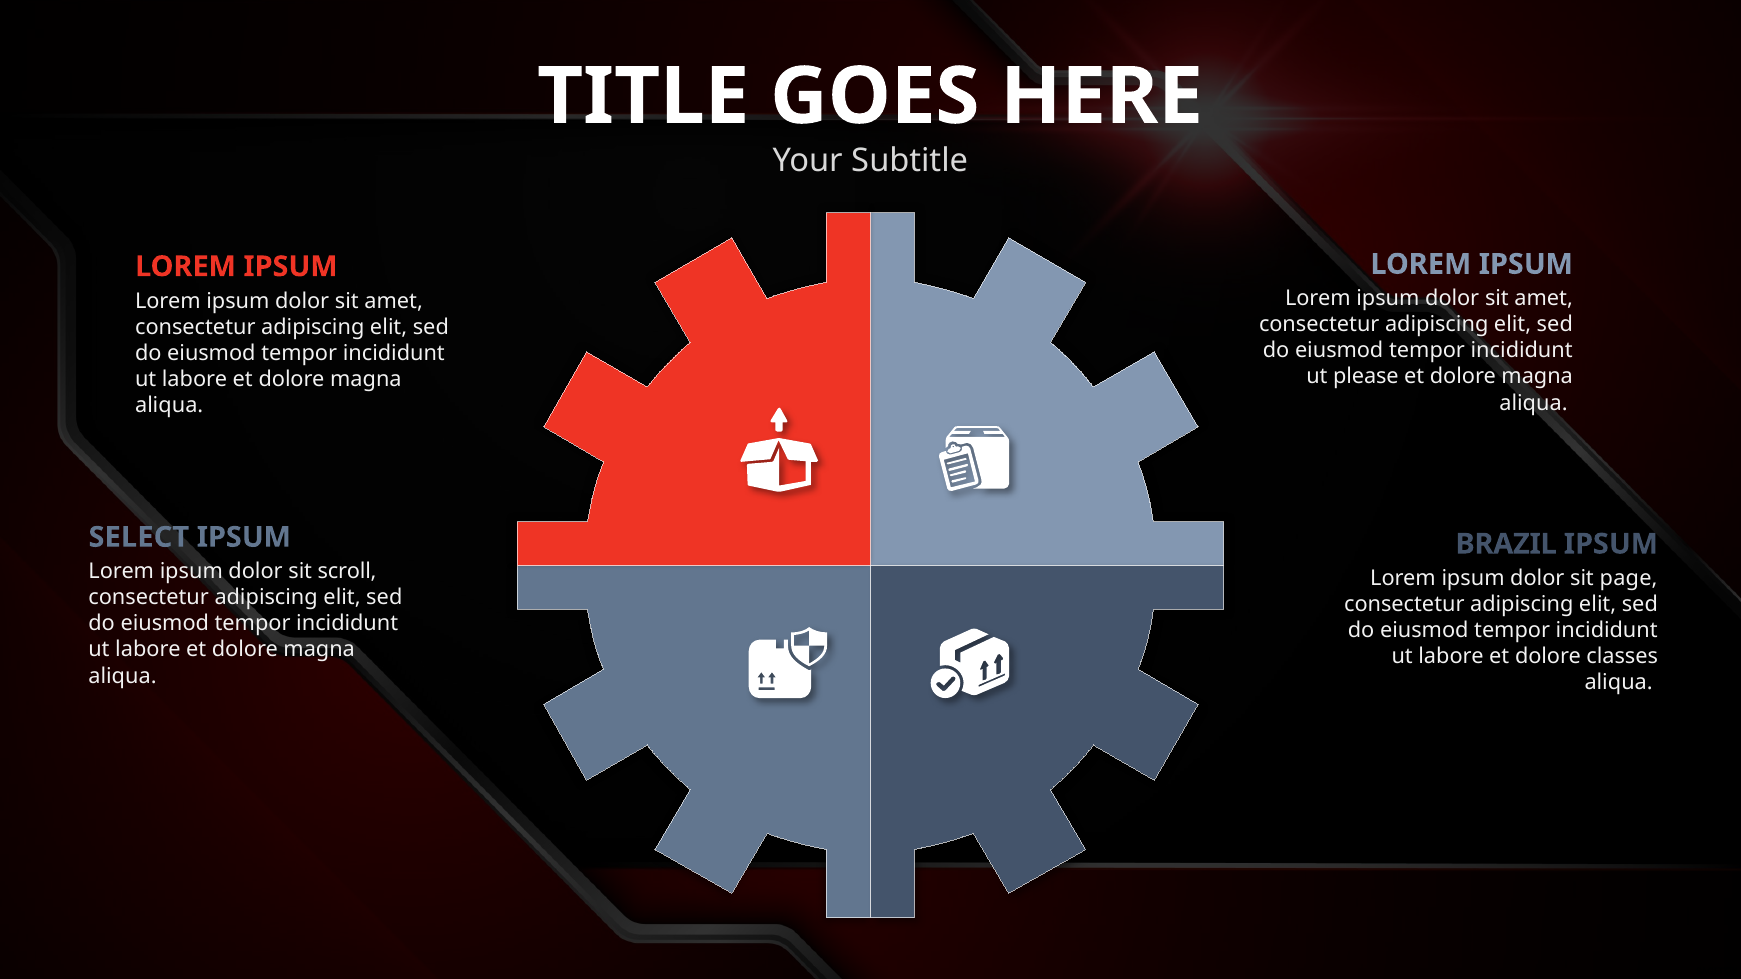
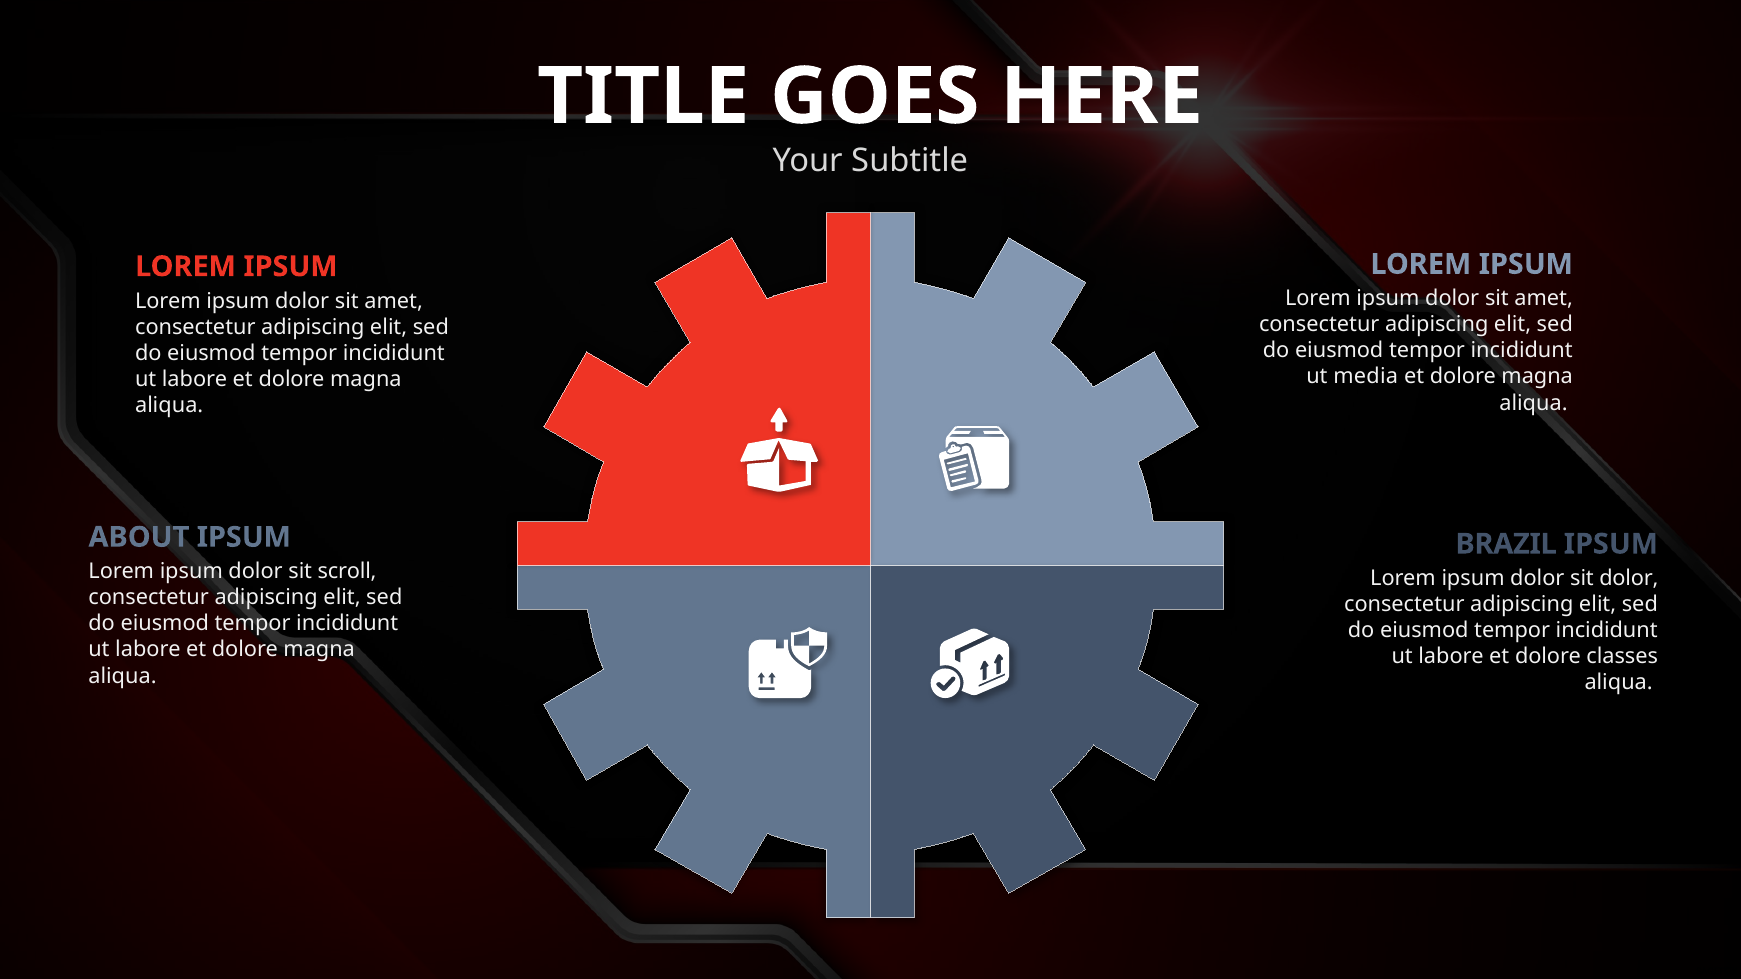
please: please -> media (1366, 377)
SELECT: SELECT -> ABOUT (139, 537)
sit page: page -> dolor (1629, 578)
